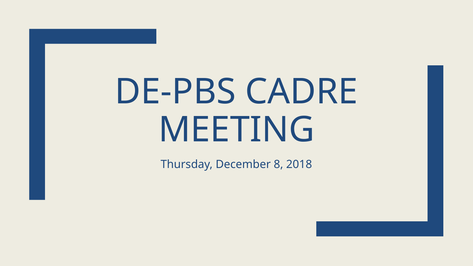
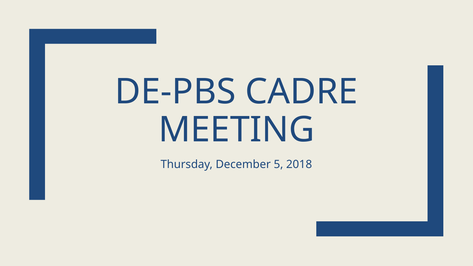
8: 8 -> 5 (278, 164)
